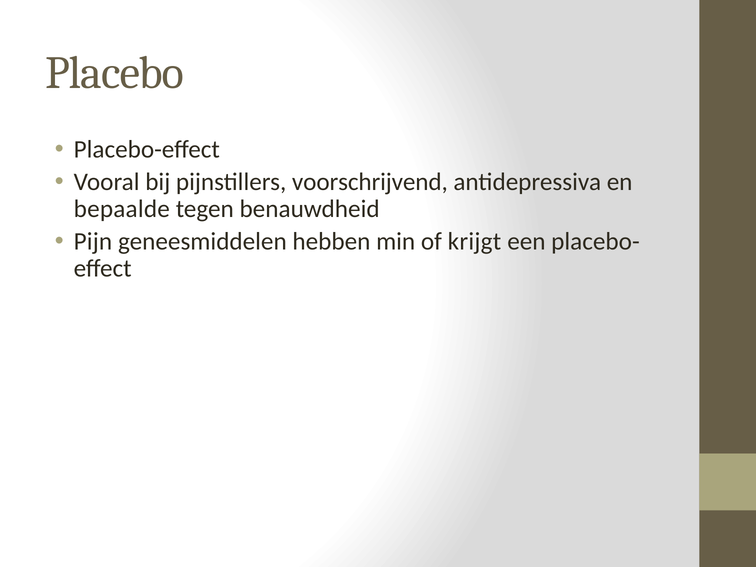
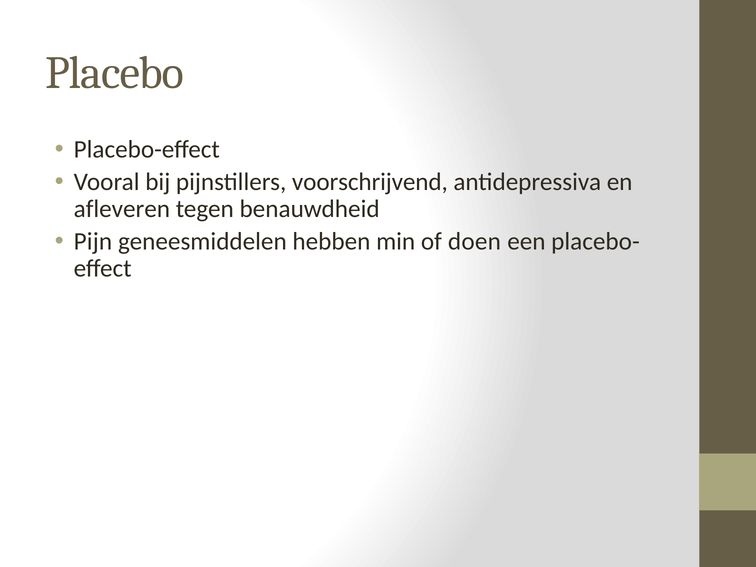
bepaalde: bepaalde -> afleveren (122, 209)
krijgt: krijgt -> doen (474, 241)
